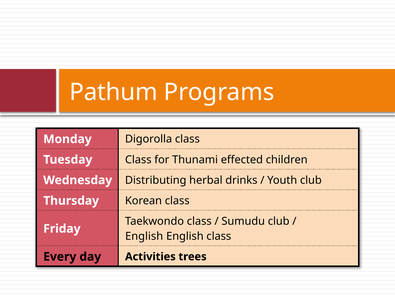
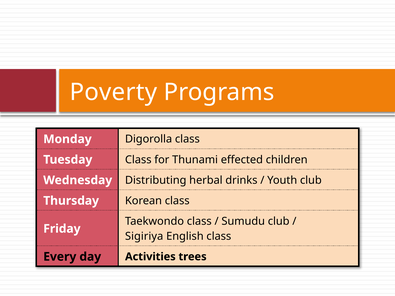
Pathum: Pathum -> Poverty (113, 92)
English: English -> Sigiriya (144, 236)
